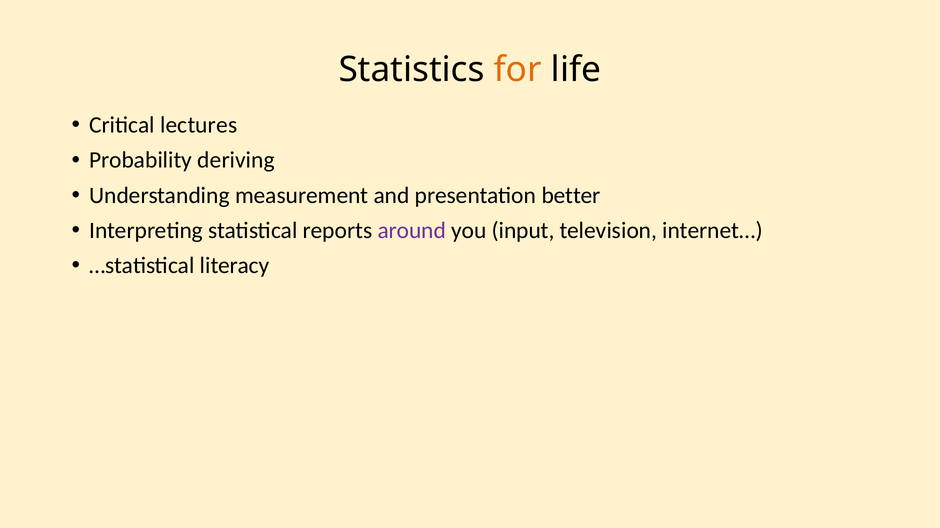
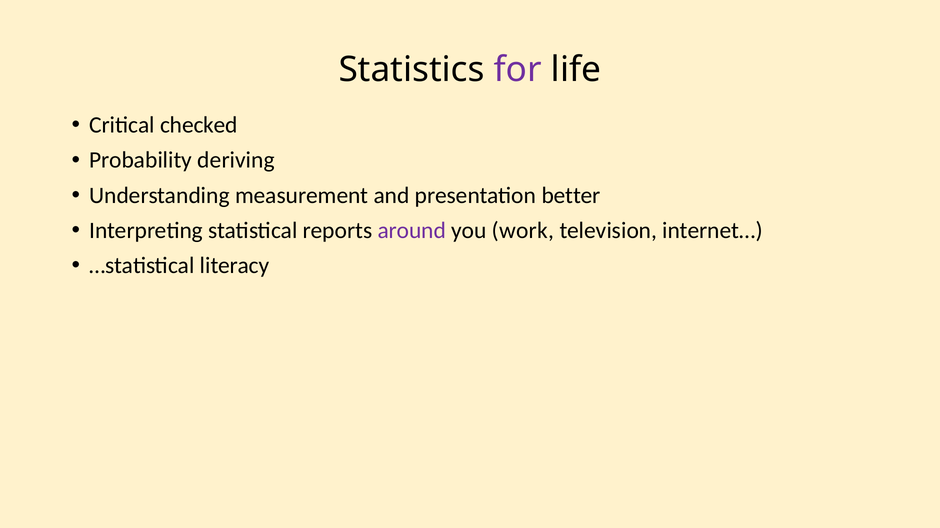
for colour: orange -> purple (518, 70)
lectures: lectures -> checked (199, 125)
input: input -> work (523, 231)
